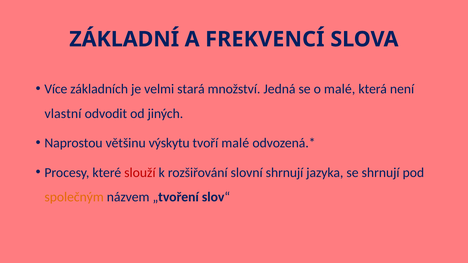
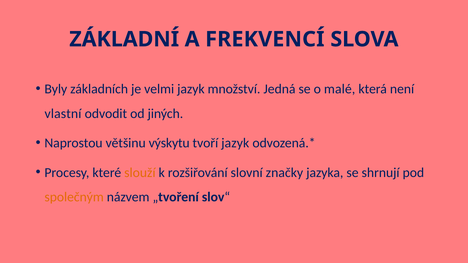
Více: Více -> Byly (56, 89)
velmi stará: stará -> jazyk (191, 89)
tvoří malé: malé -> jazyk (235, 143)
slouží colour: red -> orange (140, 173)
slovní shrnují: shrnují -> značky (284, 173)
